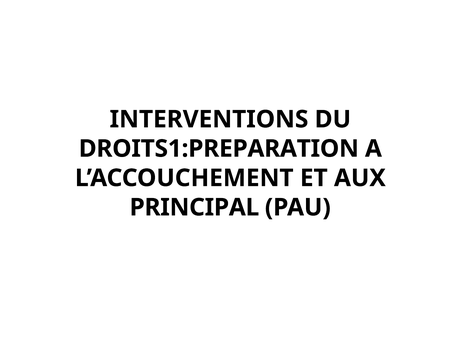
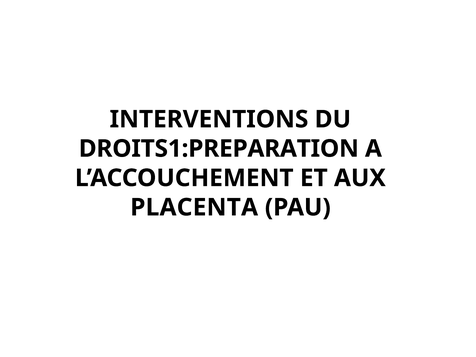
PRINCIPAL: PRINCIPAL -> PLACENTA (194, 207)
